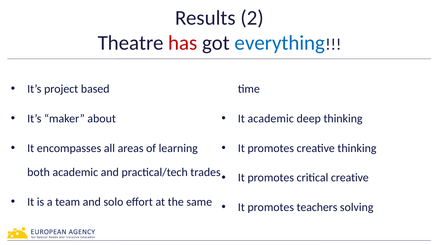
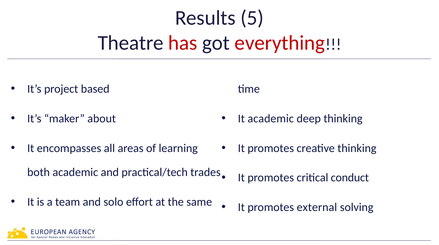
2: 2 -> 5 (252, 18)
everything colour: blue -> red (280, 43)
critical creative: creative -> conduct (350, 178)
teachers: teachers -> external (317, 208)
